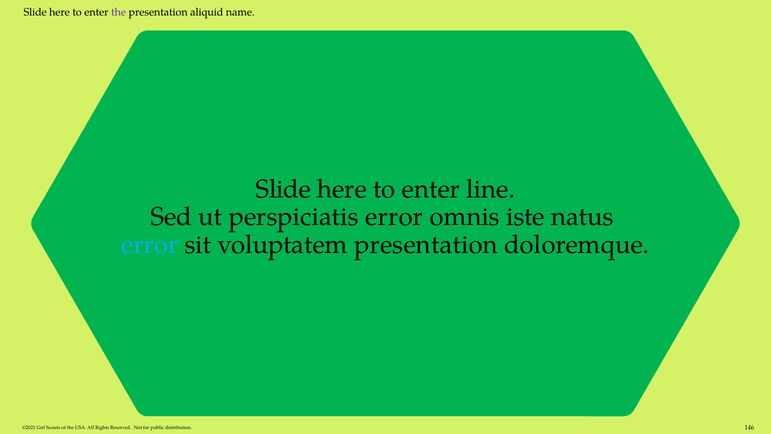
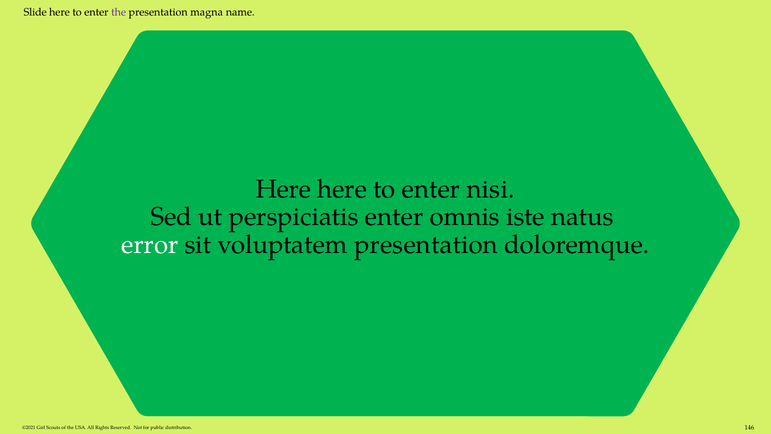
aliquid: aliquid -> magna (207, 12)
Slide: Slide -> Here (283, 189)
line: line -> nisi (491, 189)
perspiciatis error: error -> enter (394, 217)
error colour: light blue -> white (150, 244)
